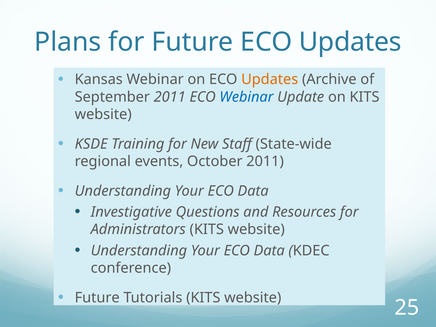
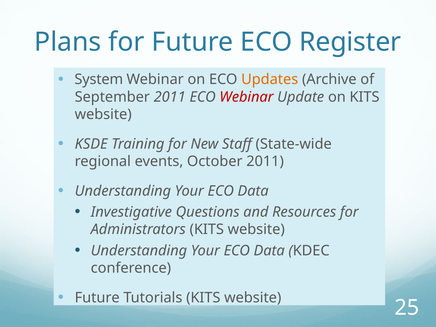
Future ECO Updates: Updates -> Register (350, 42)
Kansas: Kansas -> System (99, 80)
Webinar colour: blue -> red (246, 97)
